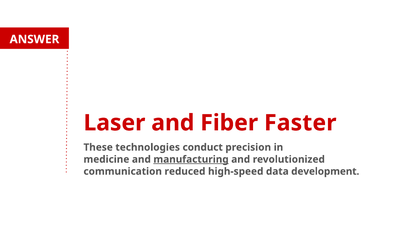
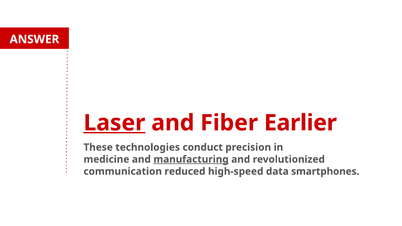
Laser underline: none -> present (114, 123)
Faster: Faster -> Earlier (300, 123)
development: development -> smartphones (325, 172)
